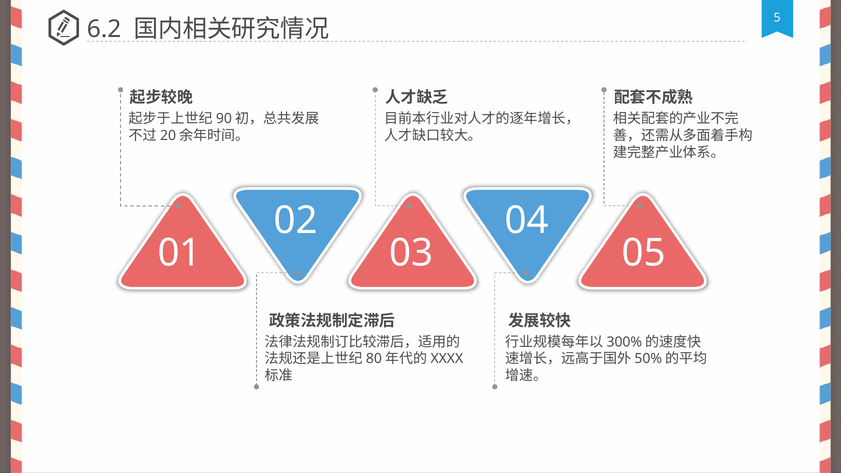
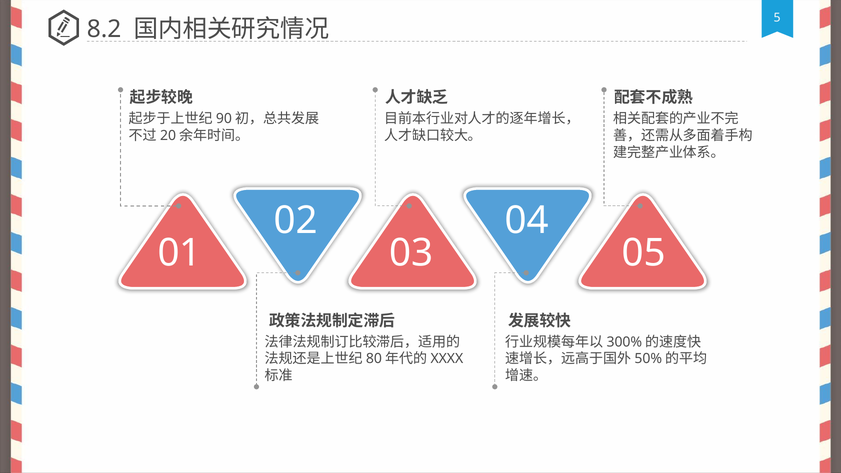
6.2: 6.2 -> 8.2 (104, 29)
